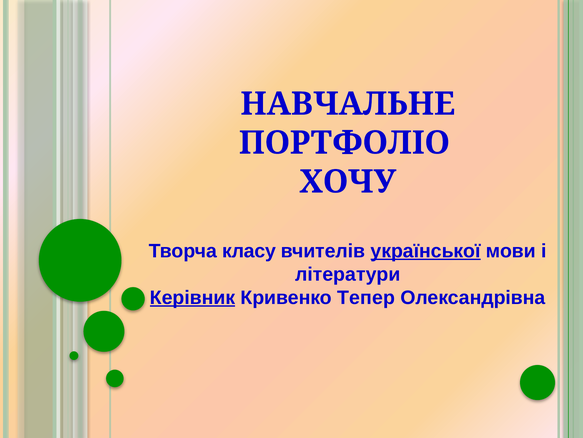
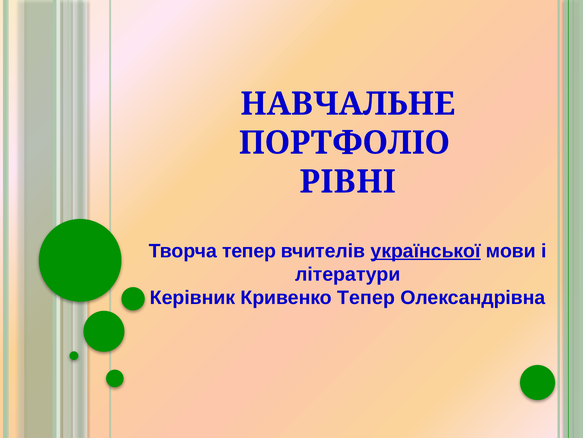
ХОЧУ: ХОЧУ -> РІВНІ (348, 181)
Творча класу: класу -> тепер (249, 251)
Керівник underline: present -> none (193, 297)
